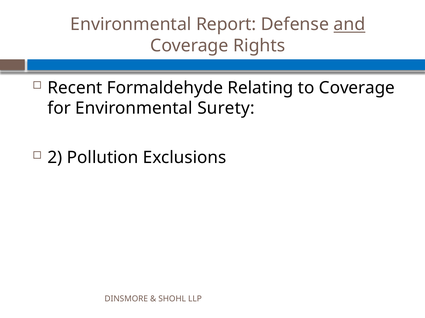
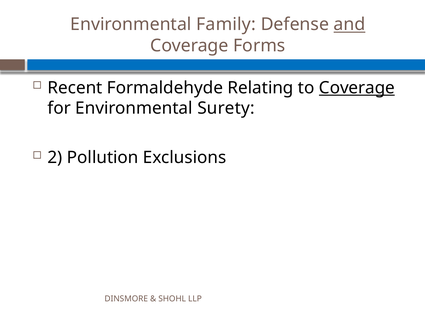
Report: Report -> Family (226, 25)
Rights: Rights -> Forms (259, 46)
Coverage underline: none -> present (357, 88)
